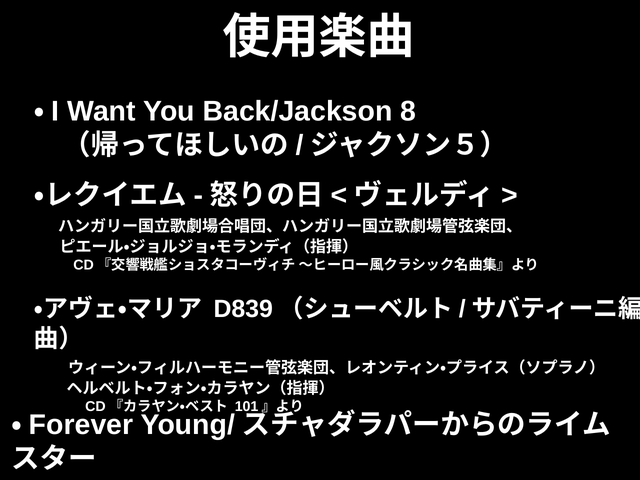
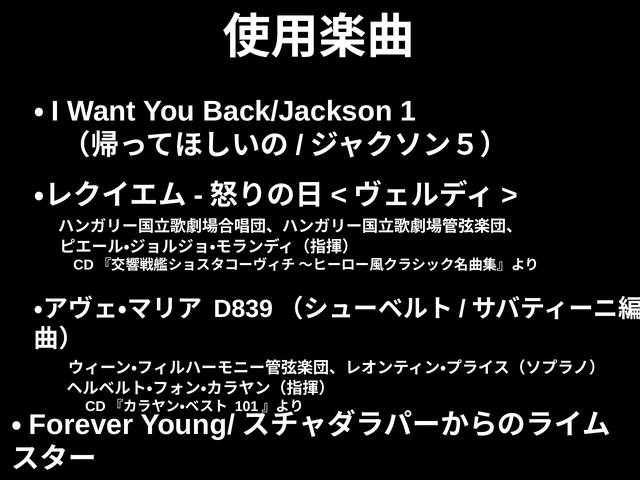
8: 8 -> 1 (408, 111)
